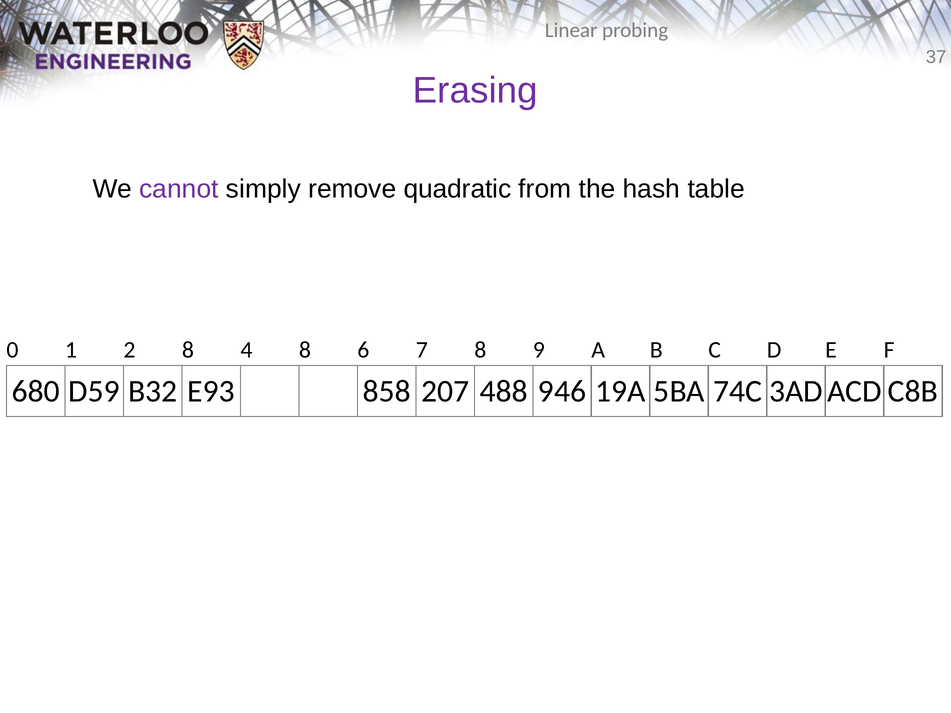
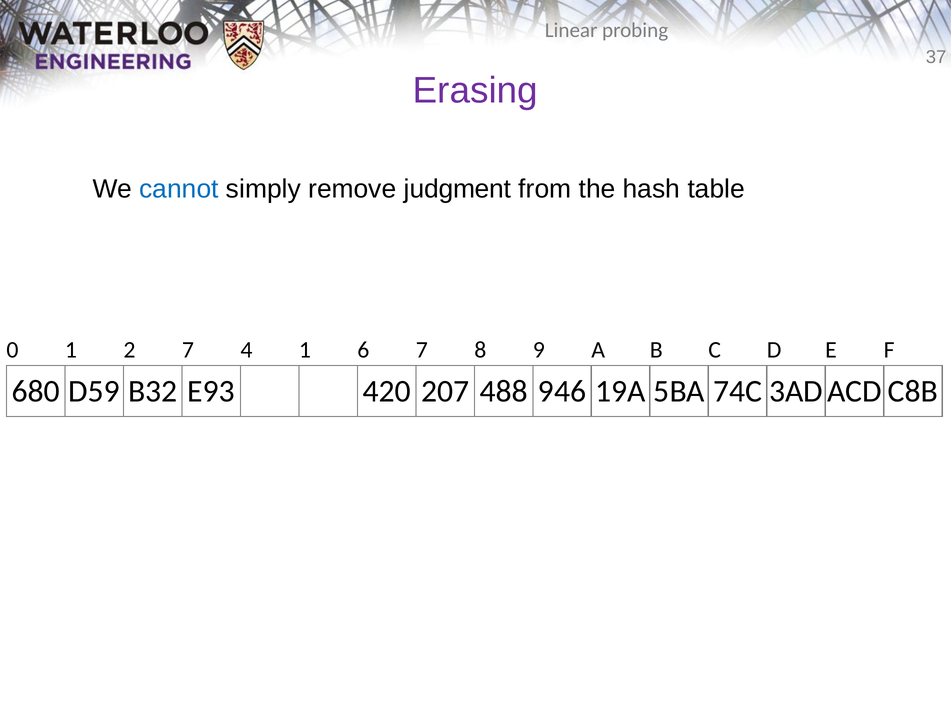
cannot colour: purple -> blue (179, 189)
quadratic: quadratic -> judgment (458, 189)
2 8: 8 -> 7 (188, 350)
4 8: 8 -> 1 (305, 350)
858: 858 -> 420 (387, 391)
